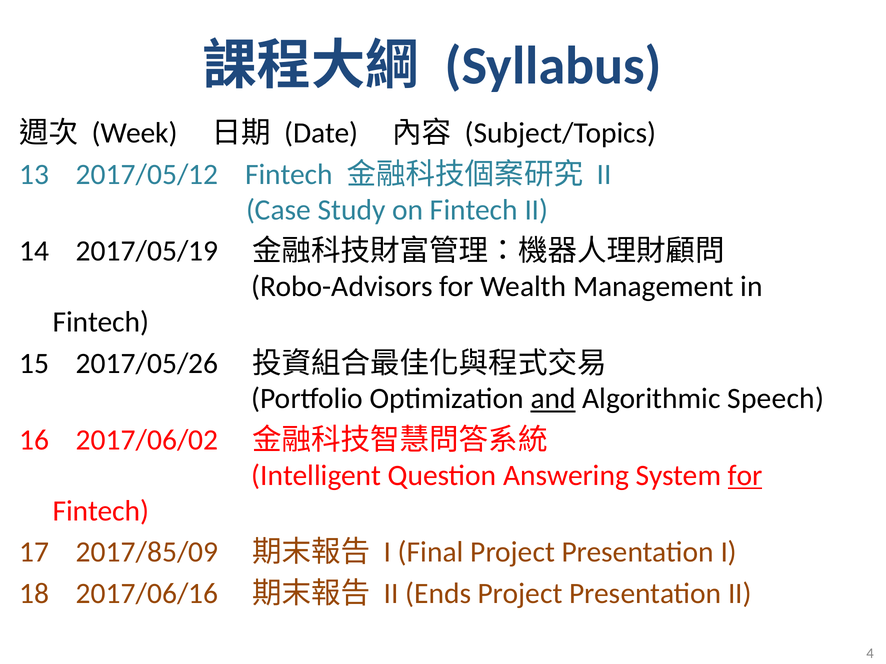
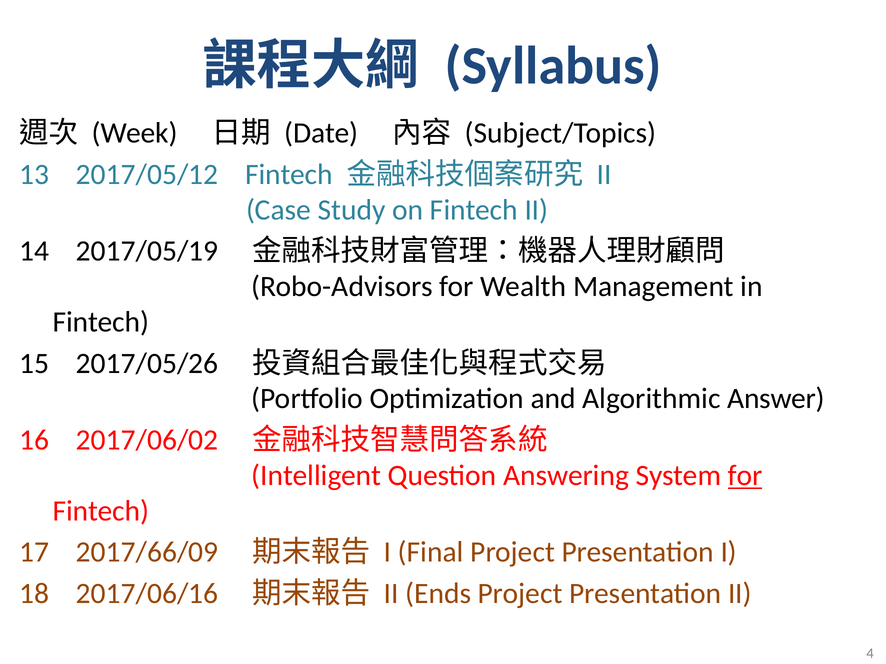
and underline: present -> none (553, 399)
Speech: Speech -> Answer (776, 399)
2017/85/09: 2017/85/09 -> 2017/66/09 (147, 553)
